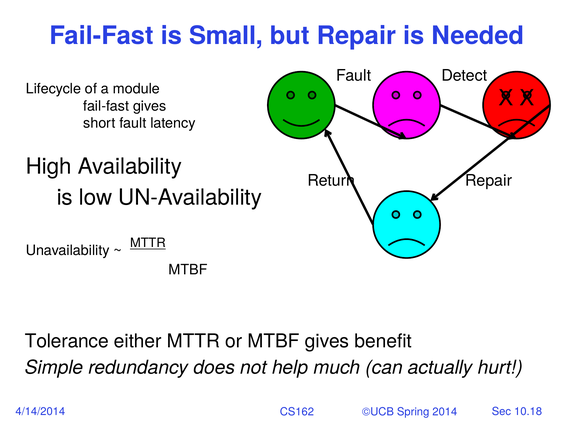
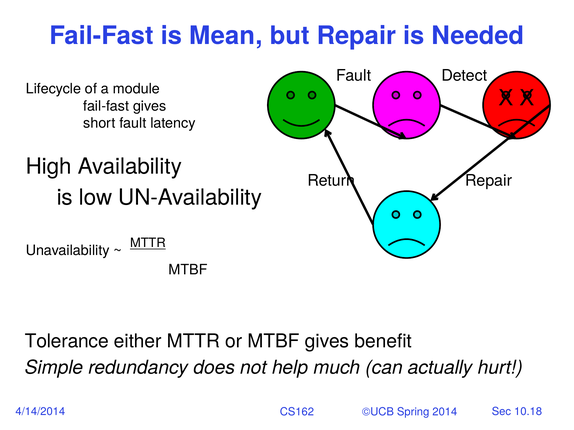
Small: Small -> Mean (226, 36)
